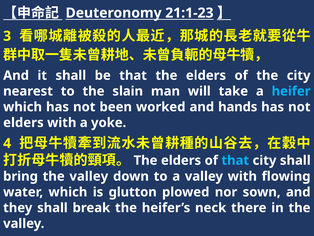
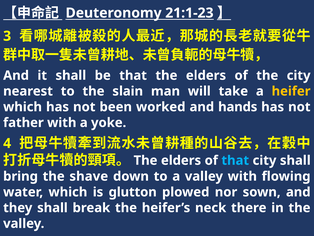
heifer colour: light blue -> yellow (291, 91)
elders: elders -> father (23, 122)
bring the valley: valley -> shave (89, 176)
